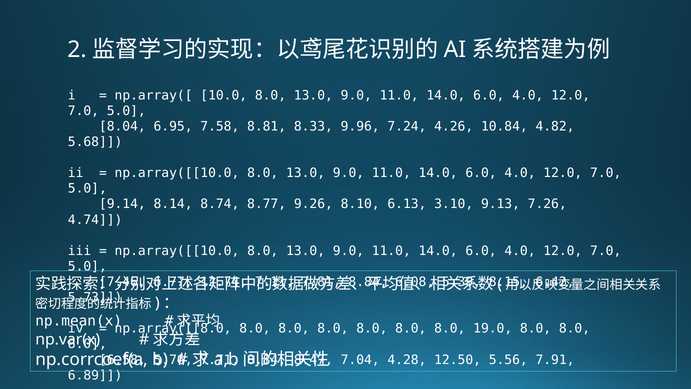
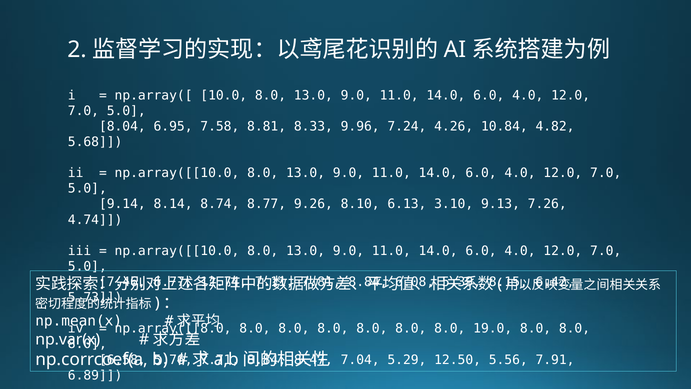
4.28: 4.28 -> 5.29 (407, 359)
